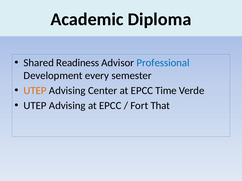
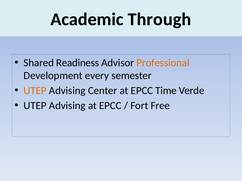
Diploma: Diploma -> Through (159, 19)
Professional colour: blue -> orange (163, 63)
That: That -> Free (160, 106)
